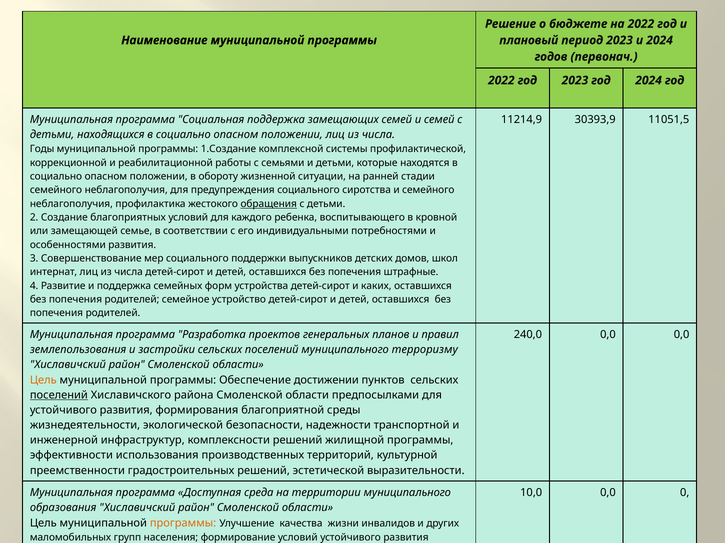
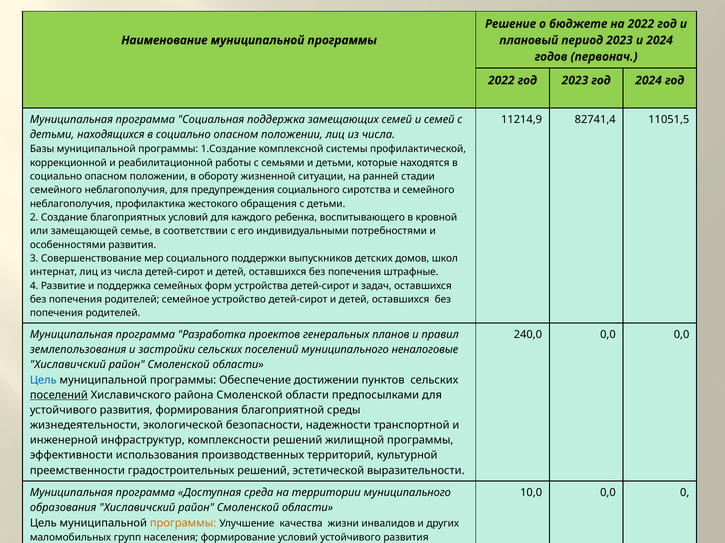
30393,9: 30393,9 -> 82741,4 (595, 120)
Годы: Годы -> Базы (42, 149)
обращения underline: present -> none (269, 204)
каких: каких -> задач (376, 286)
терроризму: терроризму -> неналоговые (425, 350)
Цель colour: orange -> blue (43, 380)
